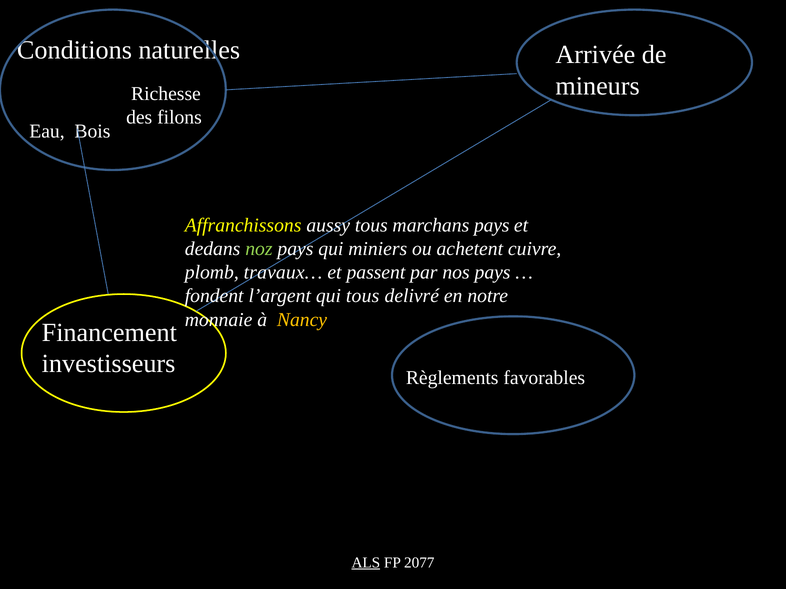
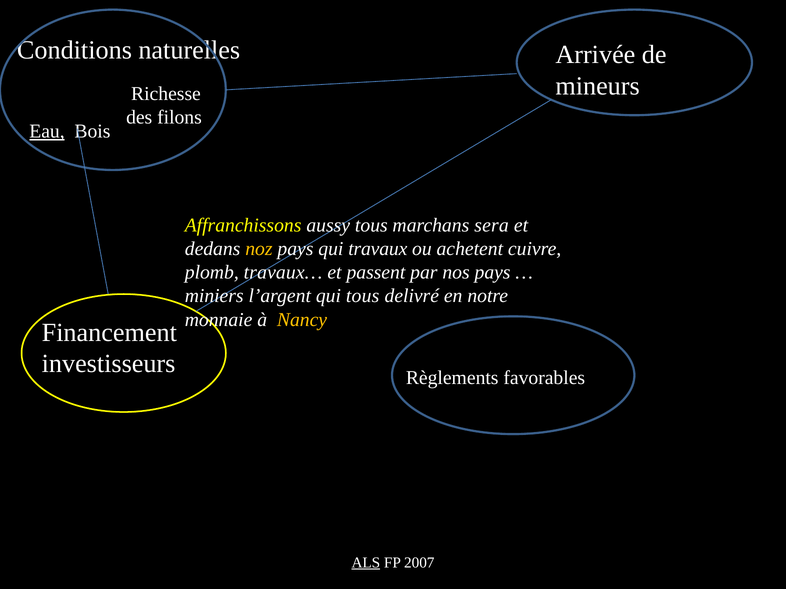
Eau underline: none -> present (47, 131)
marchans pays: pays -> sera (492, 226)
noz colour: light green -> yellow (259, 249)
miniers: miniers -> travaux (378, 249)
fondent: fondent -> miniers (214, 296)
2077: 2077 -> 2007 (419, 563)
